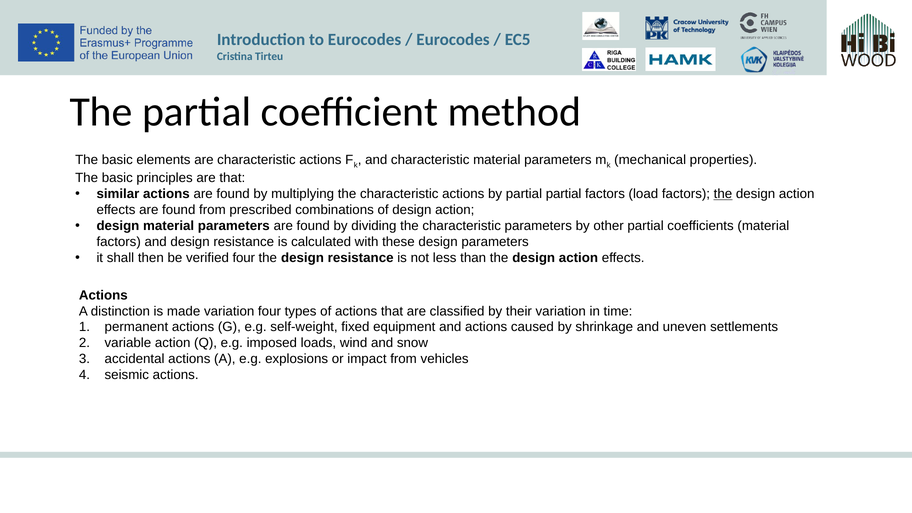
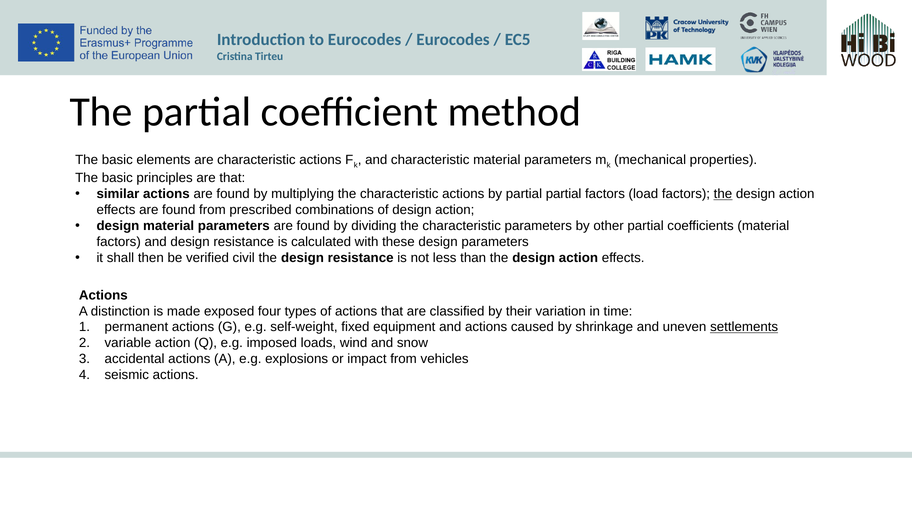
verified four: four -> civil (244, 258)
made variation: variation -> exposed (229, 311)
settlements underline: none -> present (744, 327)
